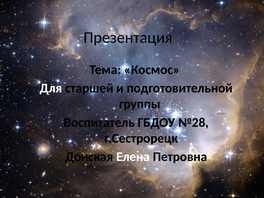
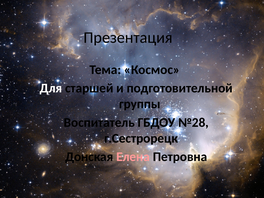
Елена colour: white -> pink (133, 157)
